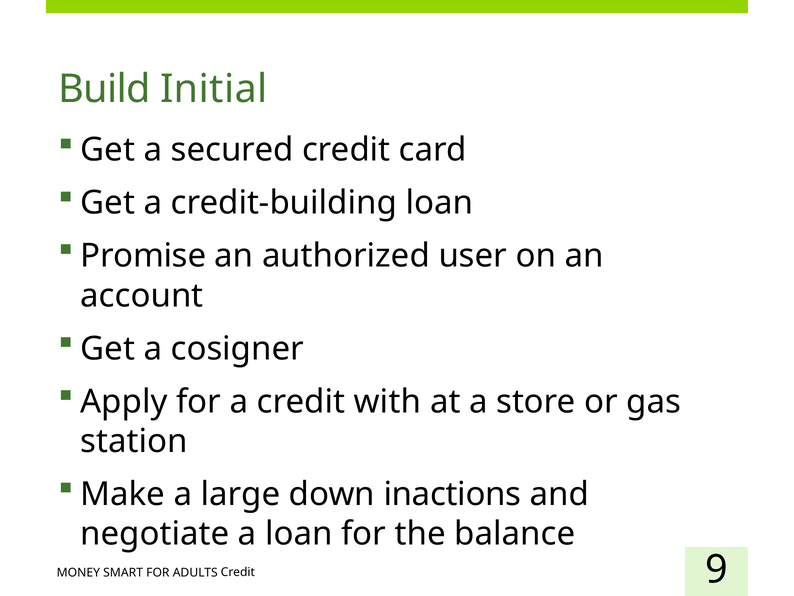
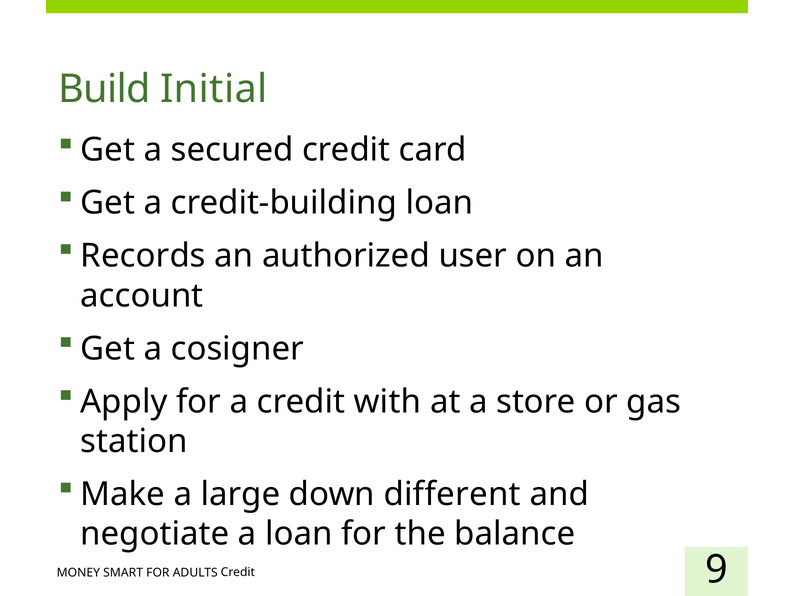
Promise: Promise -> Records (143, 256)
inactions: inactions -> different (452, 494)
